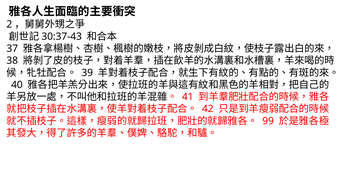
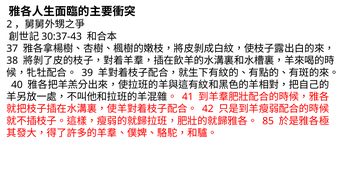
99: 99 -> 85 (268, 121)
